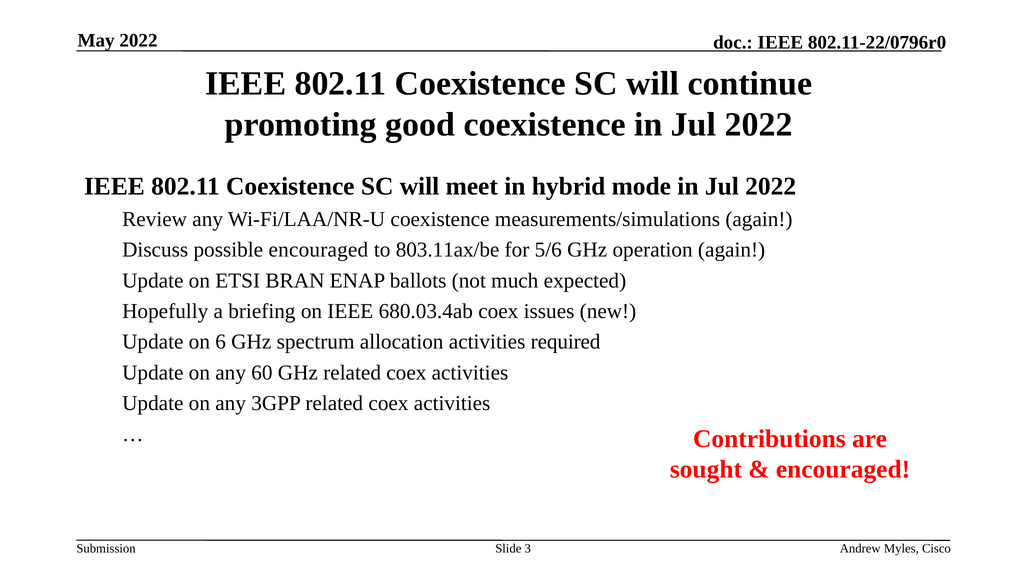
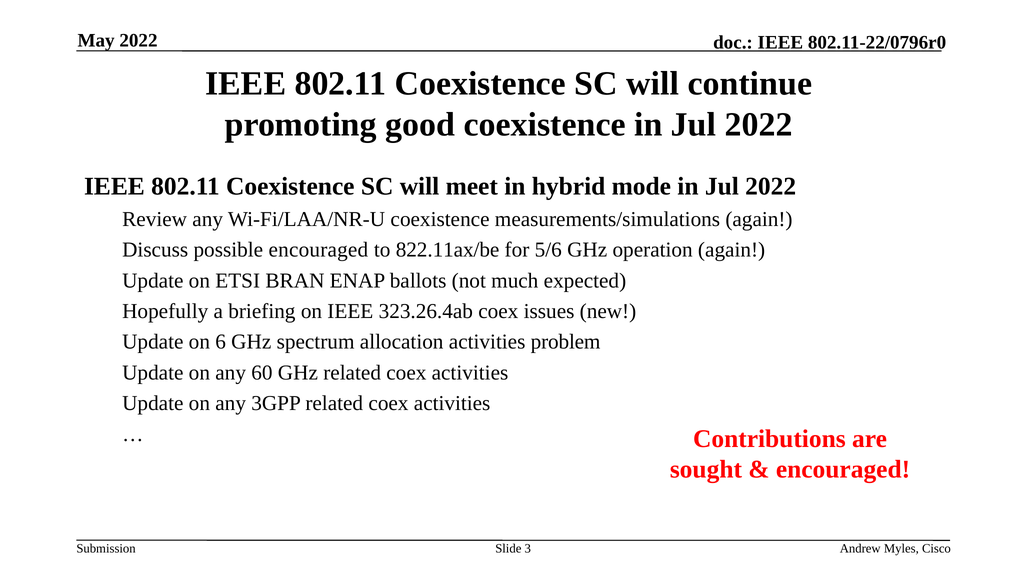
803.11ax/be: 803.11ax/be -> 822.11ax/be (448, 250)
680.03.4ab: 680.03.4ab -> 323.26.4ab (426, 312)
required: required -> problem (566, 342)
